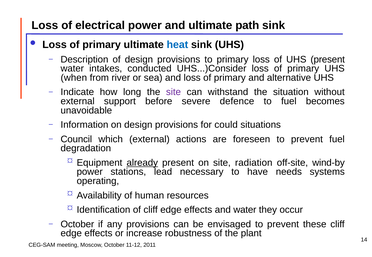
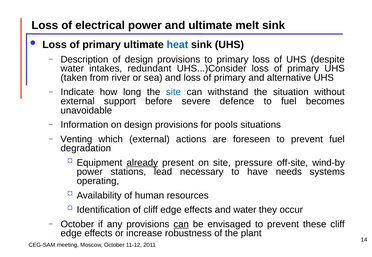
path: path -> melt (247, 26)
UHS present: present -> despite (328, 60)
conducted: conducted -> redundant (149, 69)
when: when -> taken (74, 78)
site colour: purple -> blue (173, 92)
could: could -> pools (226, 125)
Council: Council -> Venting (76, 139)
radiation: radiation -> pressure (254, 163)
can underline: none -> present (181, 225)
